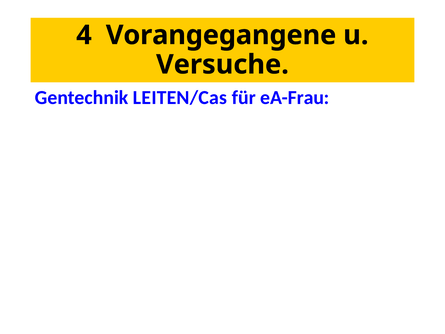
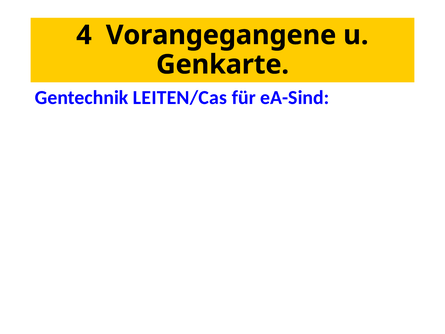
Versuche: Versuche -> Genkarte (223, 65)
eA-Frau: eA-Frau -> eA-Sind (295, 98)
